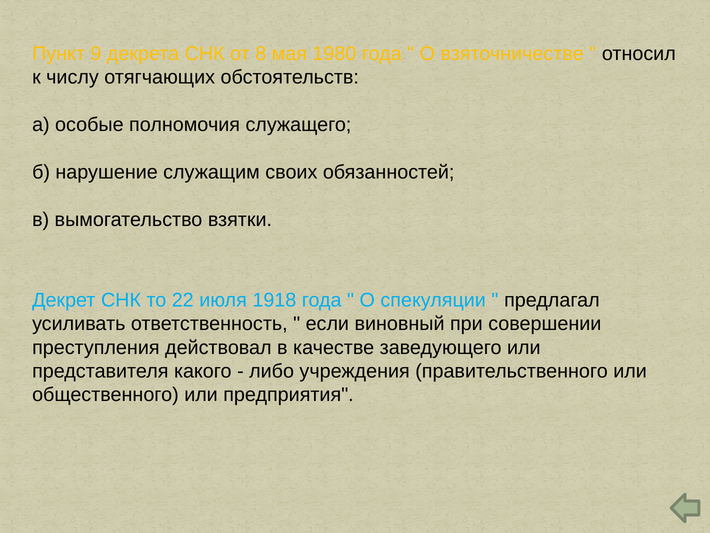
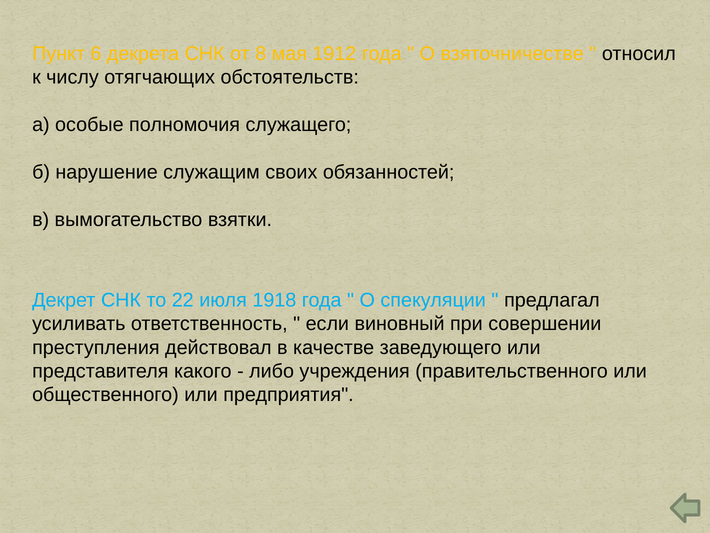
9: 9 -> 6 (96, 54)
1980: 1980 -> 1912 (334, 54)
